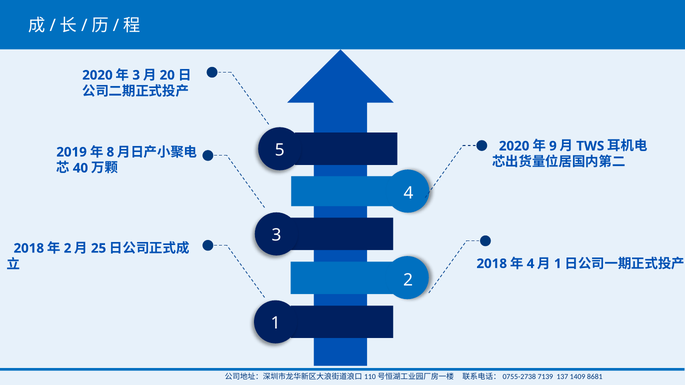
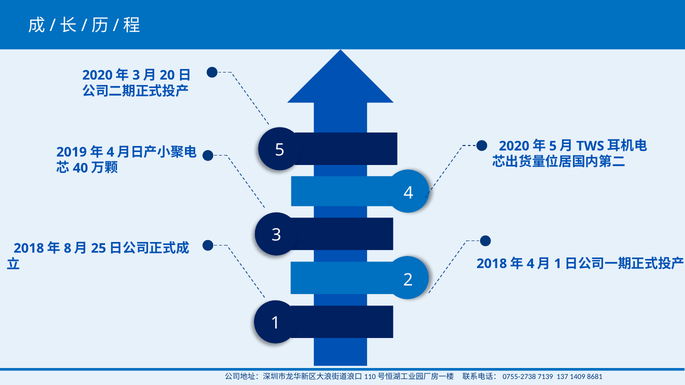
9: 9 -> 5 (553, 146)
8: 8 -> 4 (110, 152)
2: 2 -> 8 (68, 249)
